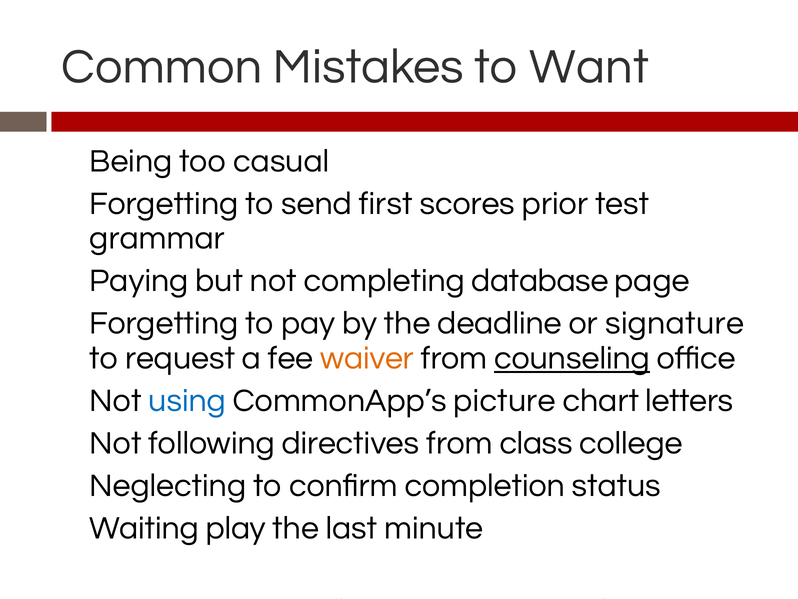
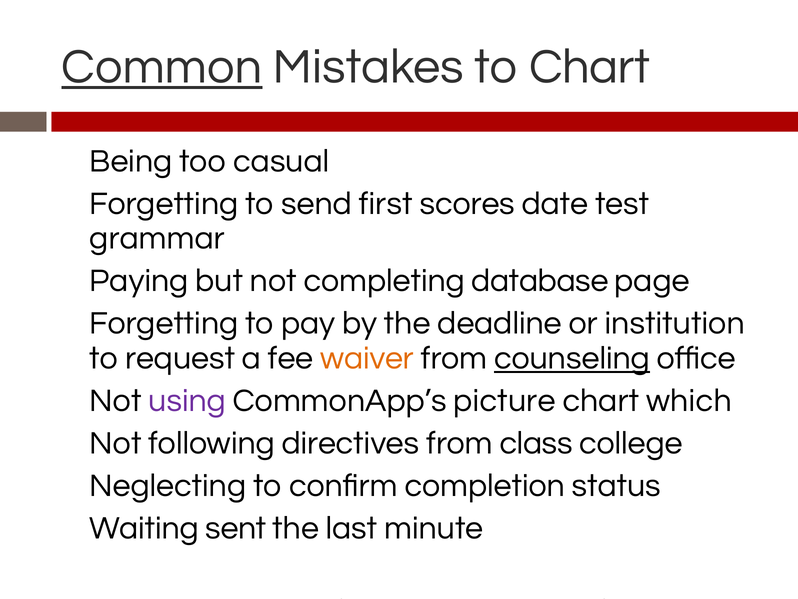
Common underline: none -> present (162, 67)
to Want: Want -> Chart (590, 67)
prior: prior -> date (555, 203)
signature: signature -> institution (675, 323)
using colour: blue -> purple (187, 400)
letters: letters -> which (689, 400)
play: play -> sent (236, 528)
